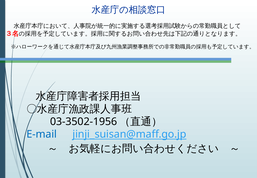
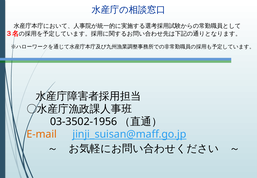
E-mail colour: blue -> orange (42, 134)
